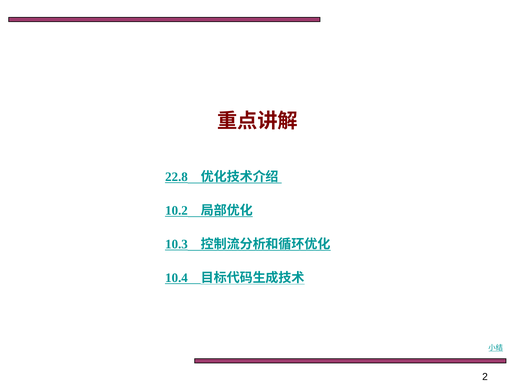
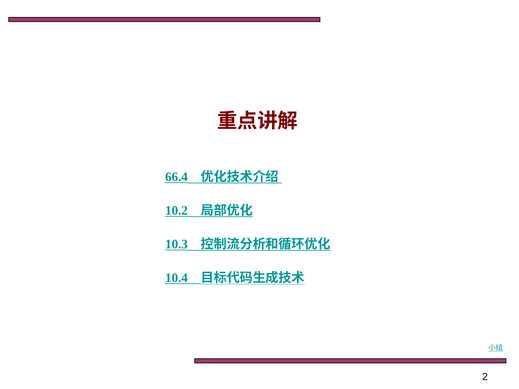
22.8: 22.8 -> 66.4 (176, 177)
